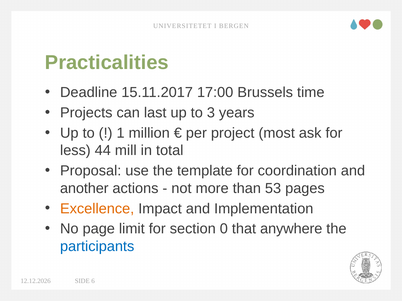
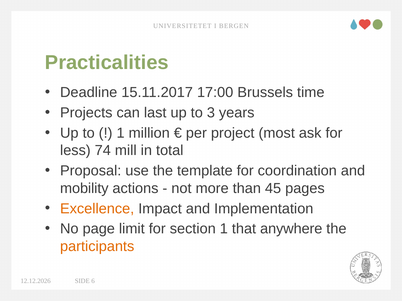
44: 44 -> 74 (103, 151)
another: another -> mobility (84, 189)
53: 53 -> 45 (273, 189)
section 0: 0 -> 1 (224, 229)
participants colour: blue -> orange (97, 247)
